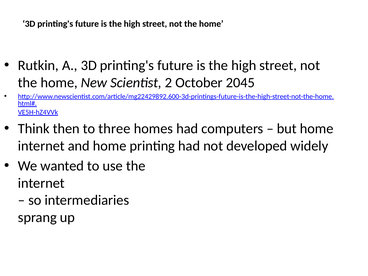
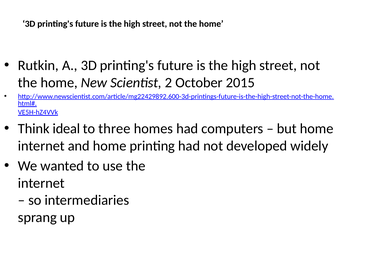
2045: 2045 -> 2015 (240, 83)
then: then -> ideal (66, 129)
